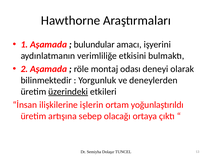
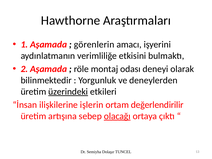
bulundular: bulundular -> görenlerin (94, 44)
yoğunlaştırıldı: yoğunlaştırıldı -> değerlendirilir (157, 105)
olacağı underline: none -> present (117, 116)
